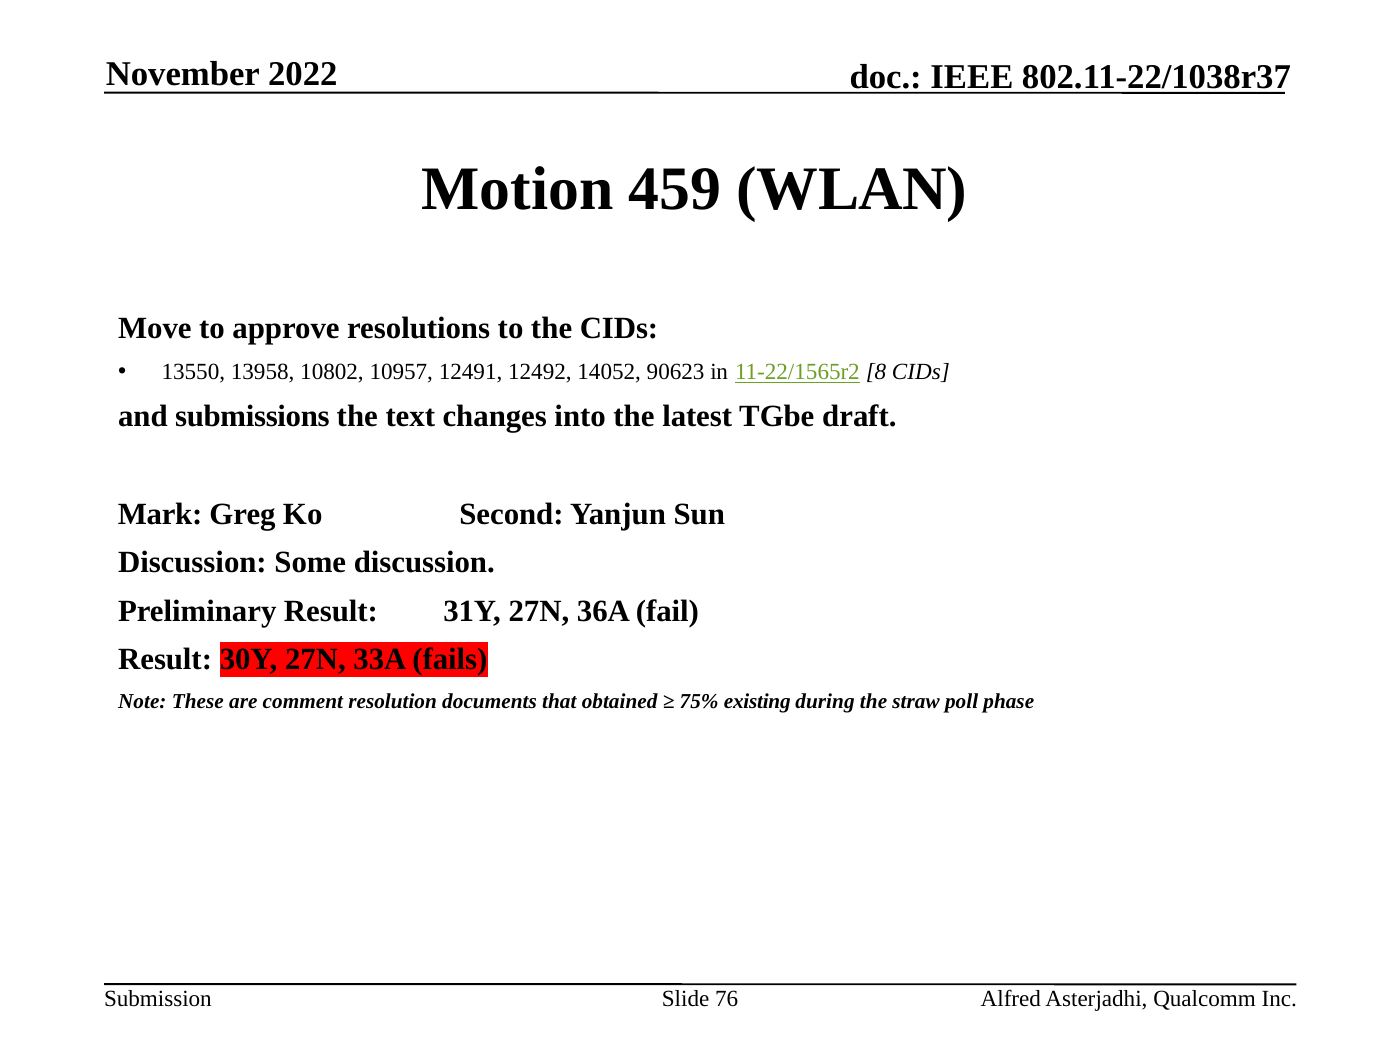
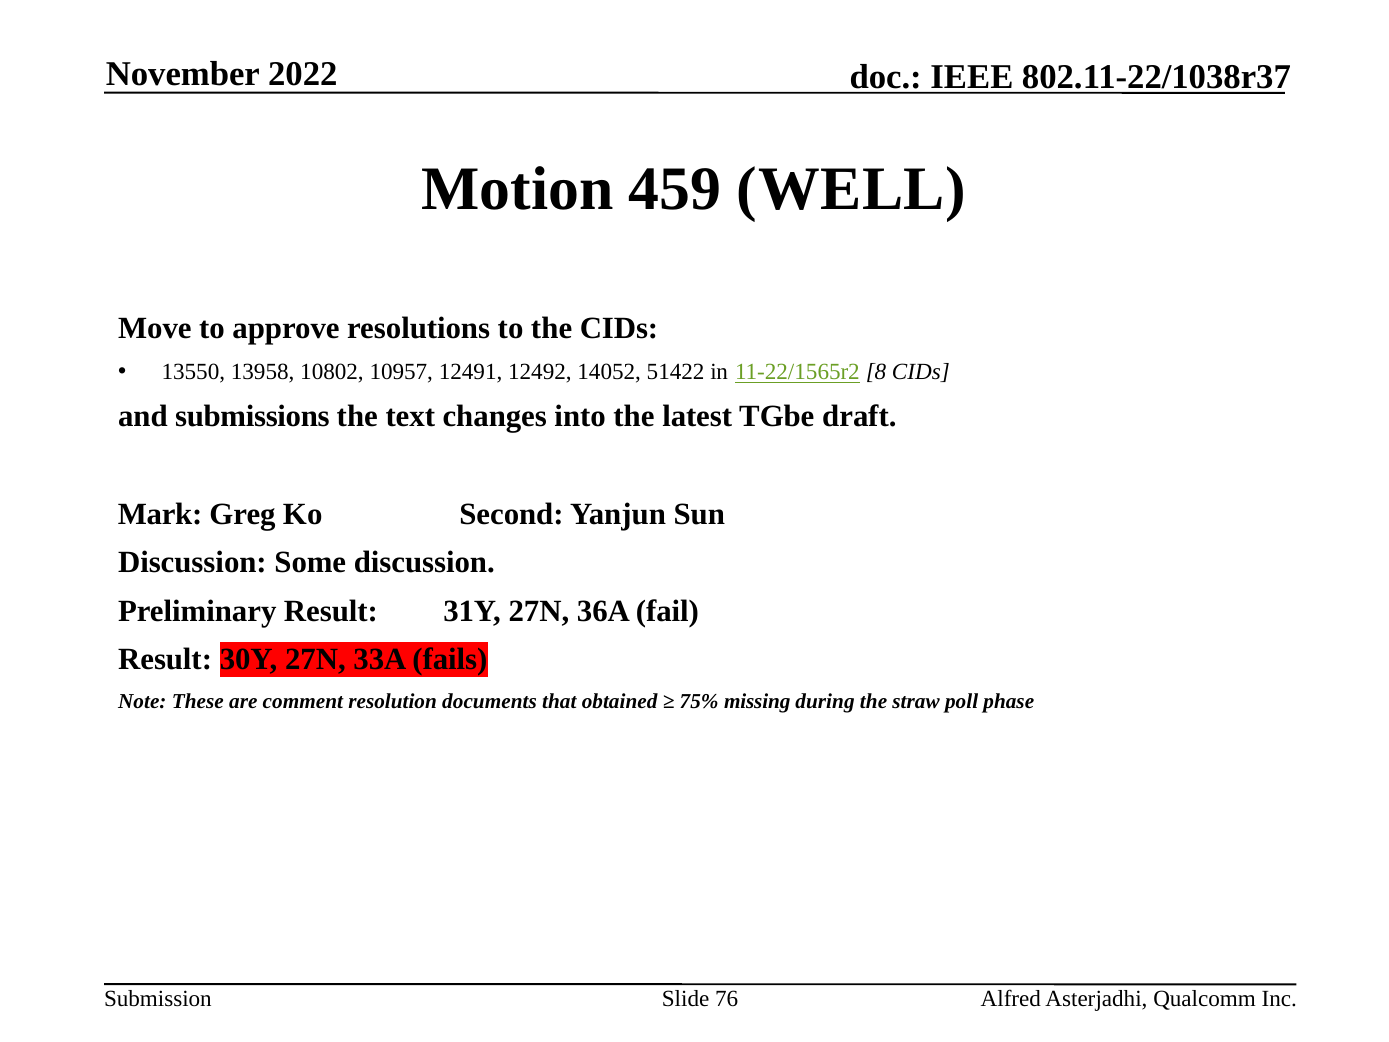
WLAN: WLAN -> WELL (851, 189)
90623: 90623 -> 51422 (676, 372)
existing: existing -> missing (757, 702)
